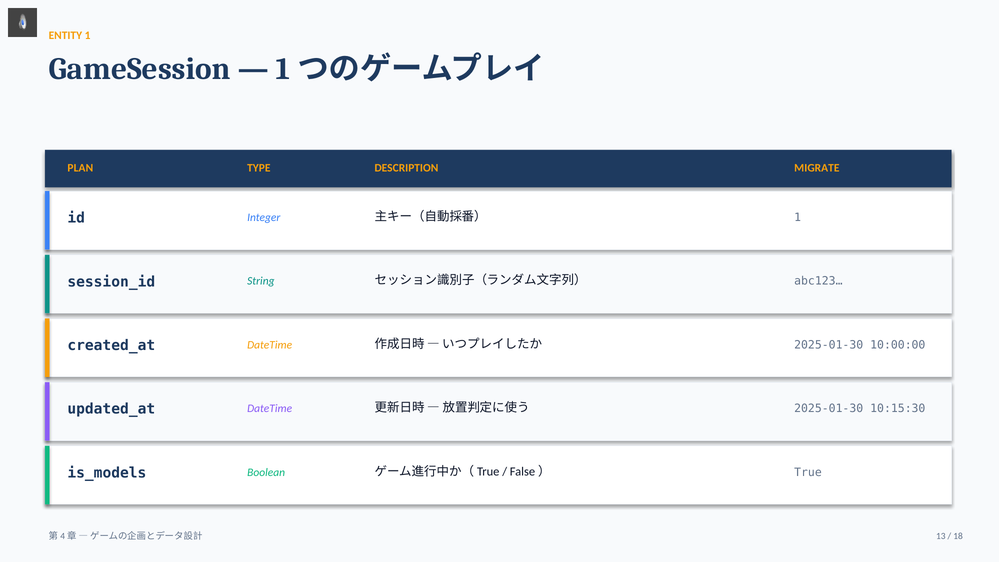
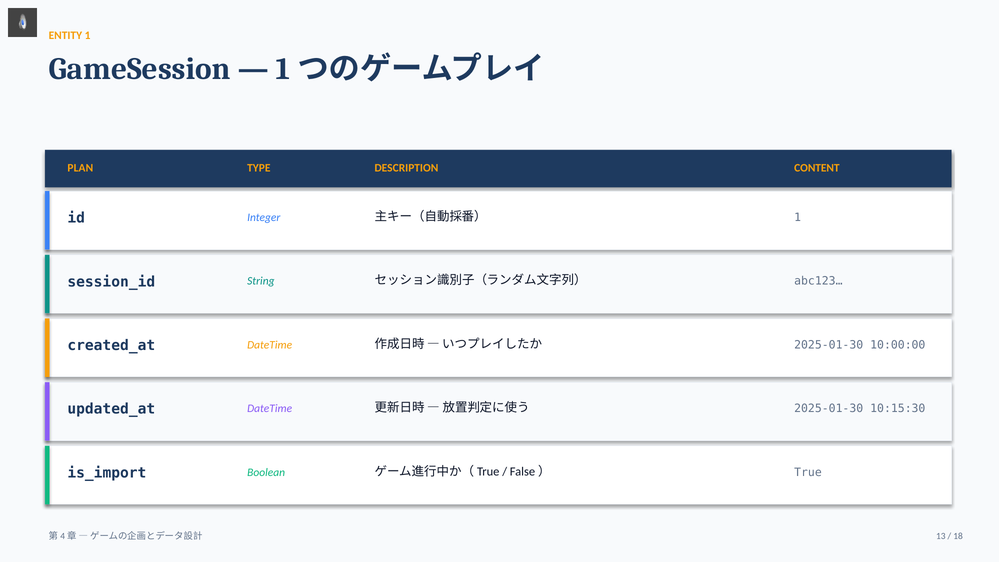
MIGRATE: MIGRATE -> CONTENT (817, 168)
is_models: is_models -> is_import (107, 473)
